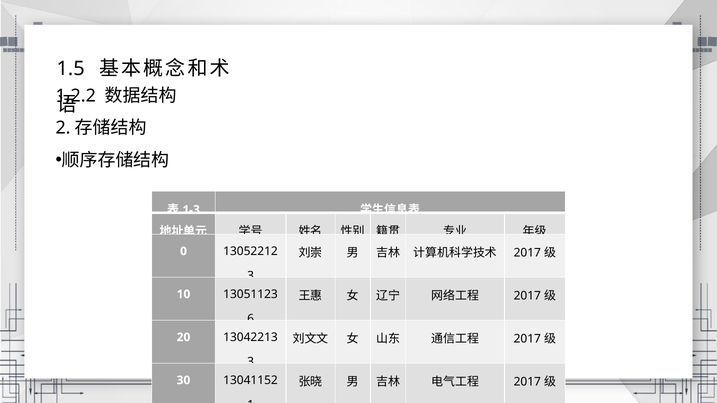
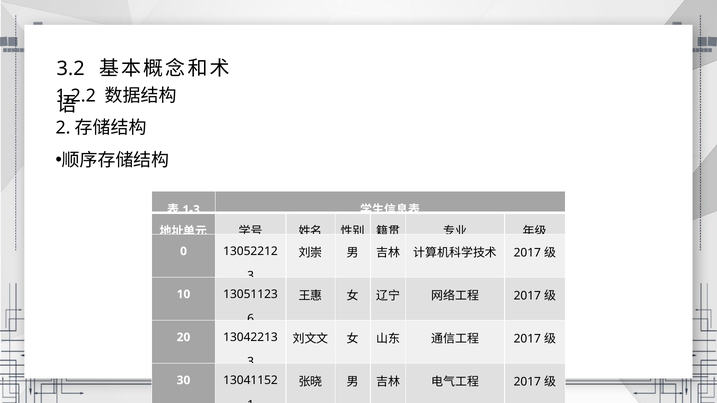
1.5: 1.5 -> 3.2 (71, 69)
